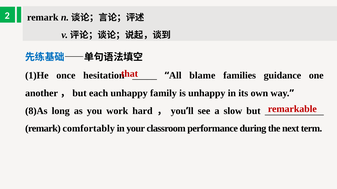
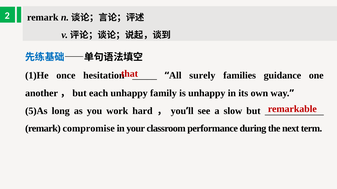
blame: blame -> surely (202, 76)
8)As: 8)As -> 5)As (36, 111)
comfortably: comfortably -> compromise (89, 129)
